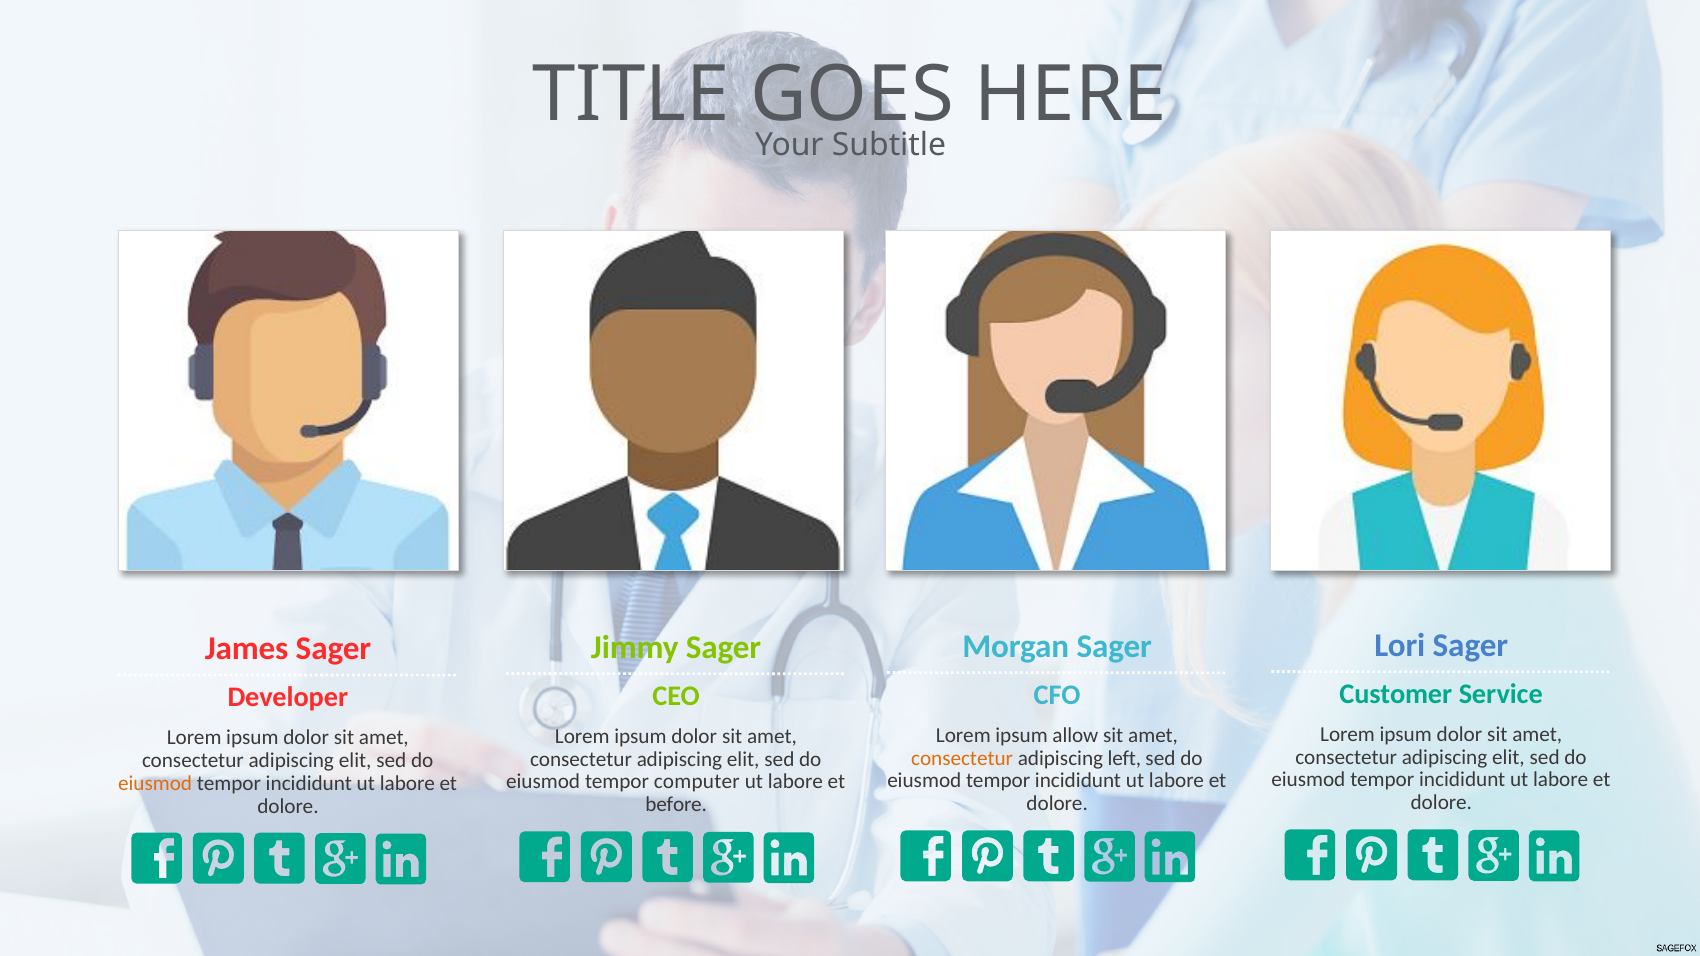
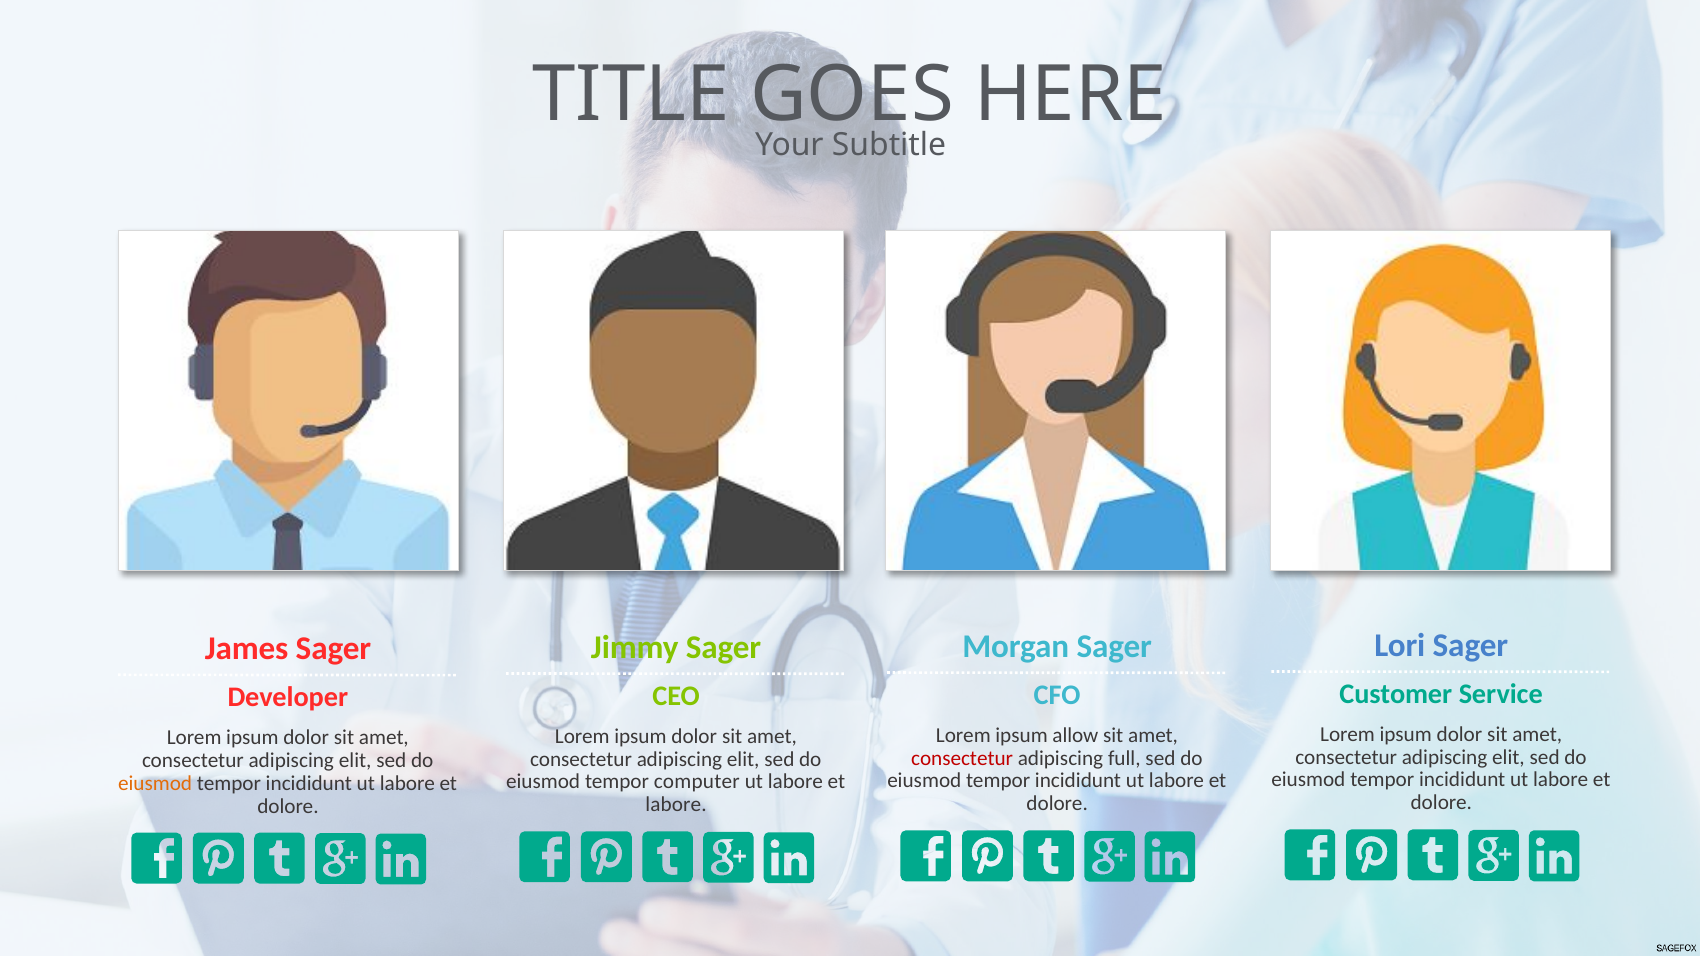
consectetur colour: orange -> red (962, 758)
left: left -> full (1124, 758)
before: before -> labore (676, 805)
